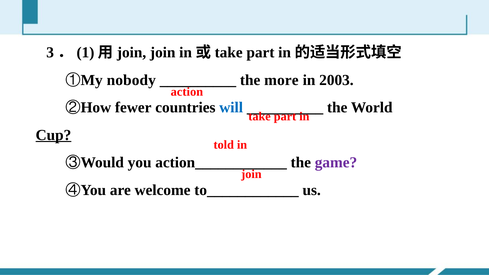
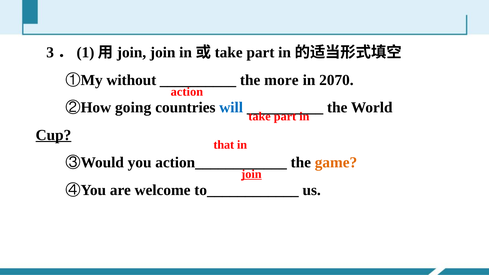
nobody: nobody -> without (131, 80)
2003: 2003 -> 2070 (336, 80)
fewer: fewer -> going (133, 108)
told: told -> that (224, 145)
game colour: purple -> orange (336, 163)
join underline: none -> present (251, 174)
